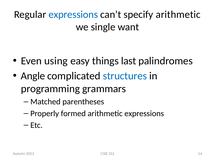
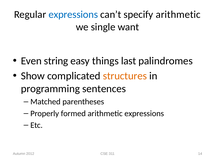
using: using -> string (56, 61)
Angle: Angle -> Show (33, 76)
structures colour: blue -> orange (125, 76)
grammars: grammars -> sentences (104, 89)
